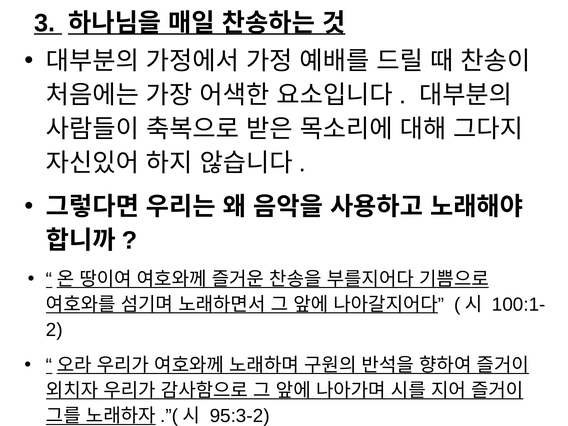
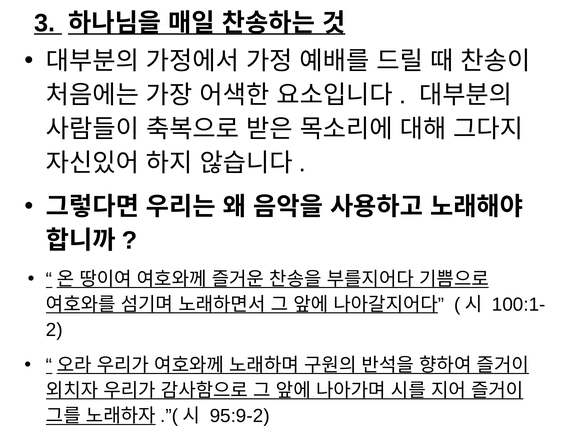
95:3-2: 95:3-2 -> 95:9-2 (240, 416)
